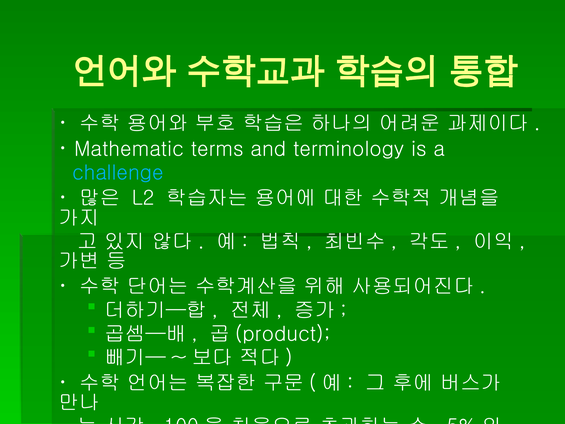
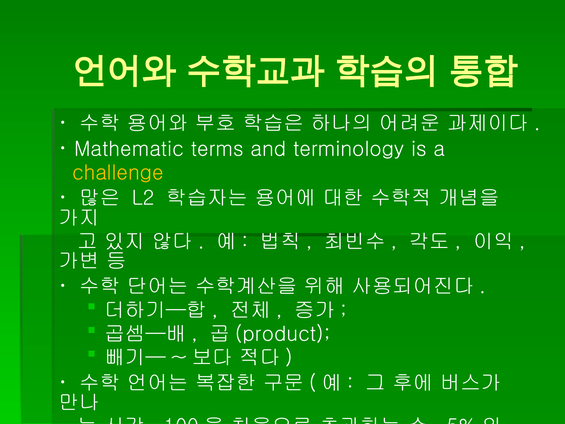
challenge colour: light blue -> yellow (118, 173)
